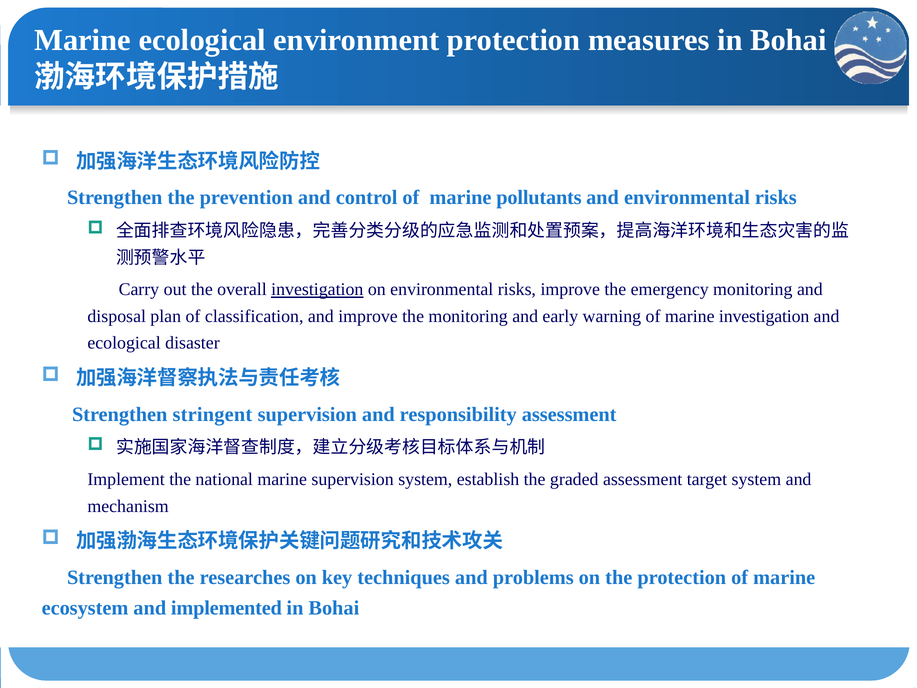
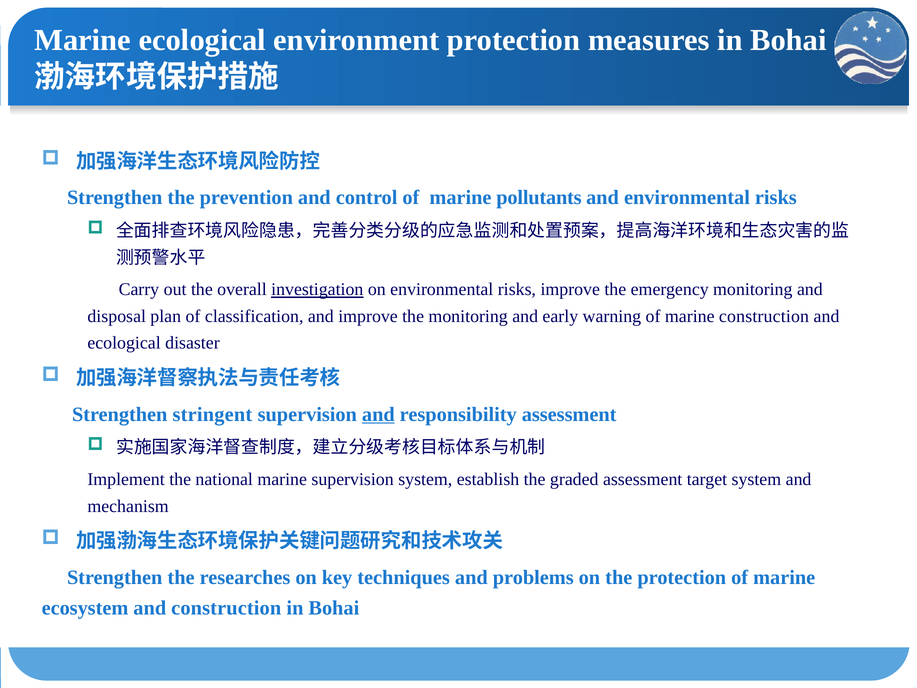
marine investigation: investigation -> construction (764, 316)
and underline: none -> present (378, 414)
and implemented: implemented -> construction (226, 608)
